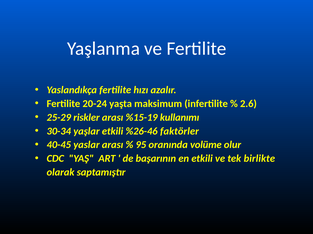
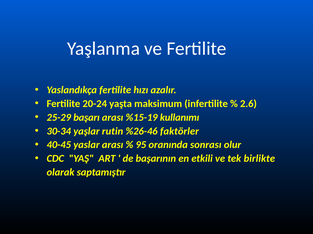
riskler: riskler -> başarı (87, 118)
yaşlar etkili: etkili -> rutin (113, 132)
volüme: volüme -> sonrası (206, 145)
